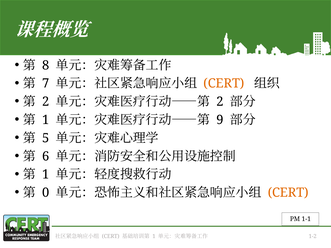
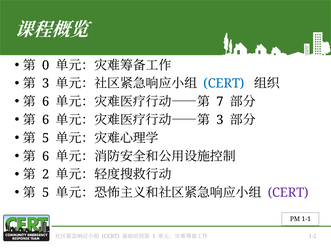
8: 8 -> 0 (46, 65)
7: 7 -> 3 (46, 84)
CERT colour: orange -> blue (224, 84)
2: 2 -> 6 (46, 102)
2: 2 -> 7 (220, 102)
1: 1 -> 6 (46, 120)
9: 9 -> 3 (220, 120)
1: 1 -> 2 (46, 175)
0: 0 -> 5 (46, 193)
CERT colour: orange -> purple (288, 193)
